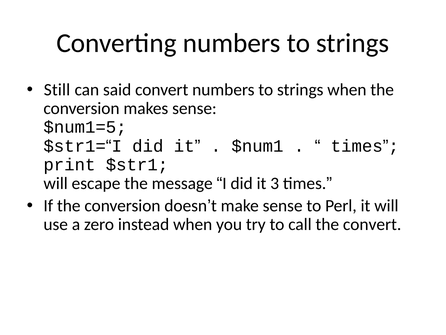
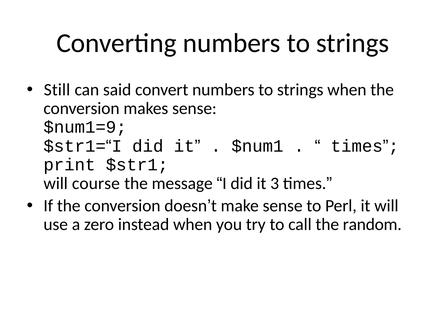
$num1=5: $num1=5 -> $num1=9 (85, 127)
escape: escape -> course (96, 183)
the convert: convert -> random (372, 224)
